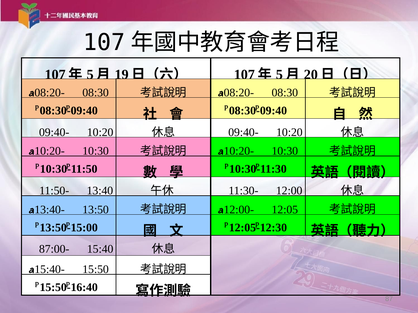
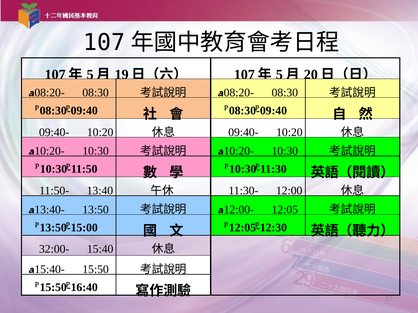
87:00-: 87:00- -> 32:00- (54, 250)
